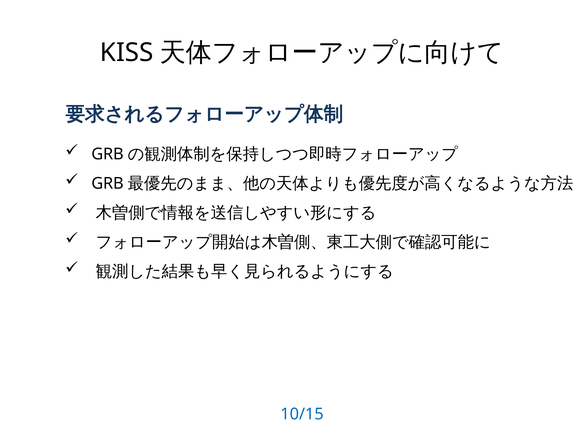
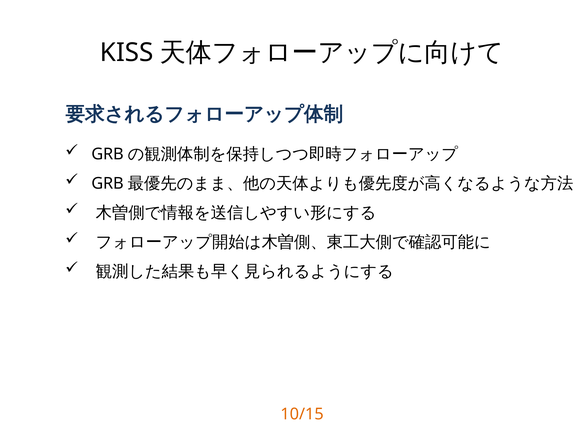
10/15 colour: blue -> orange (302, 414)
